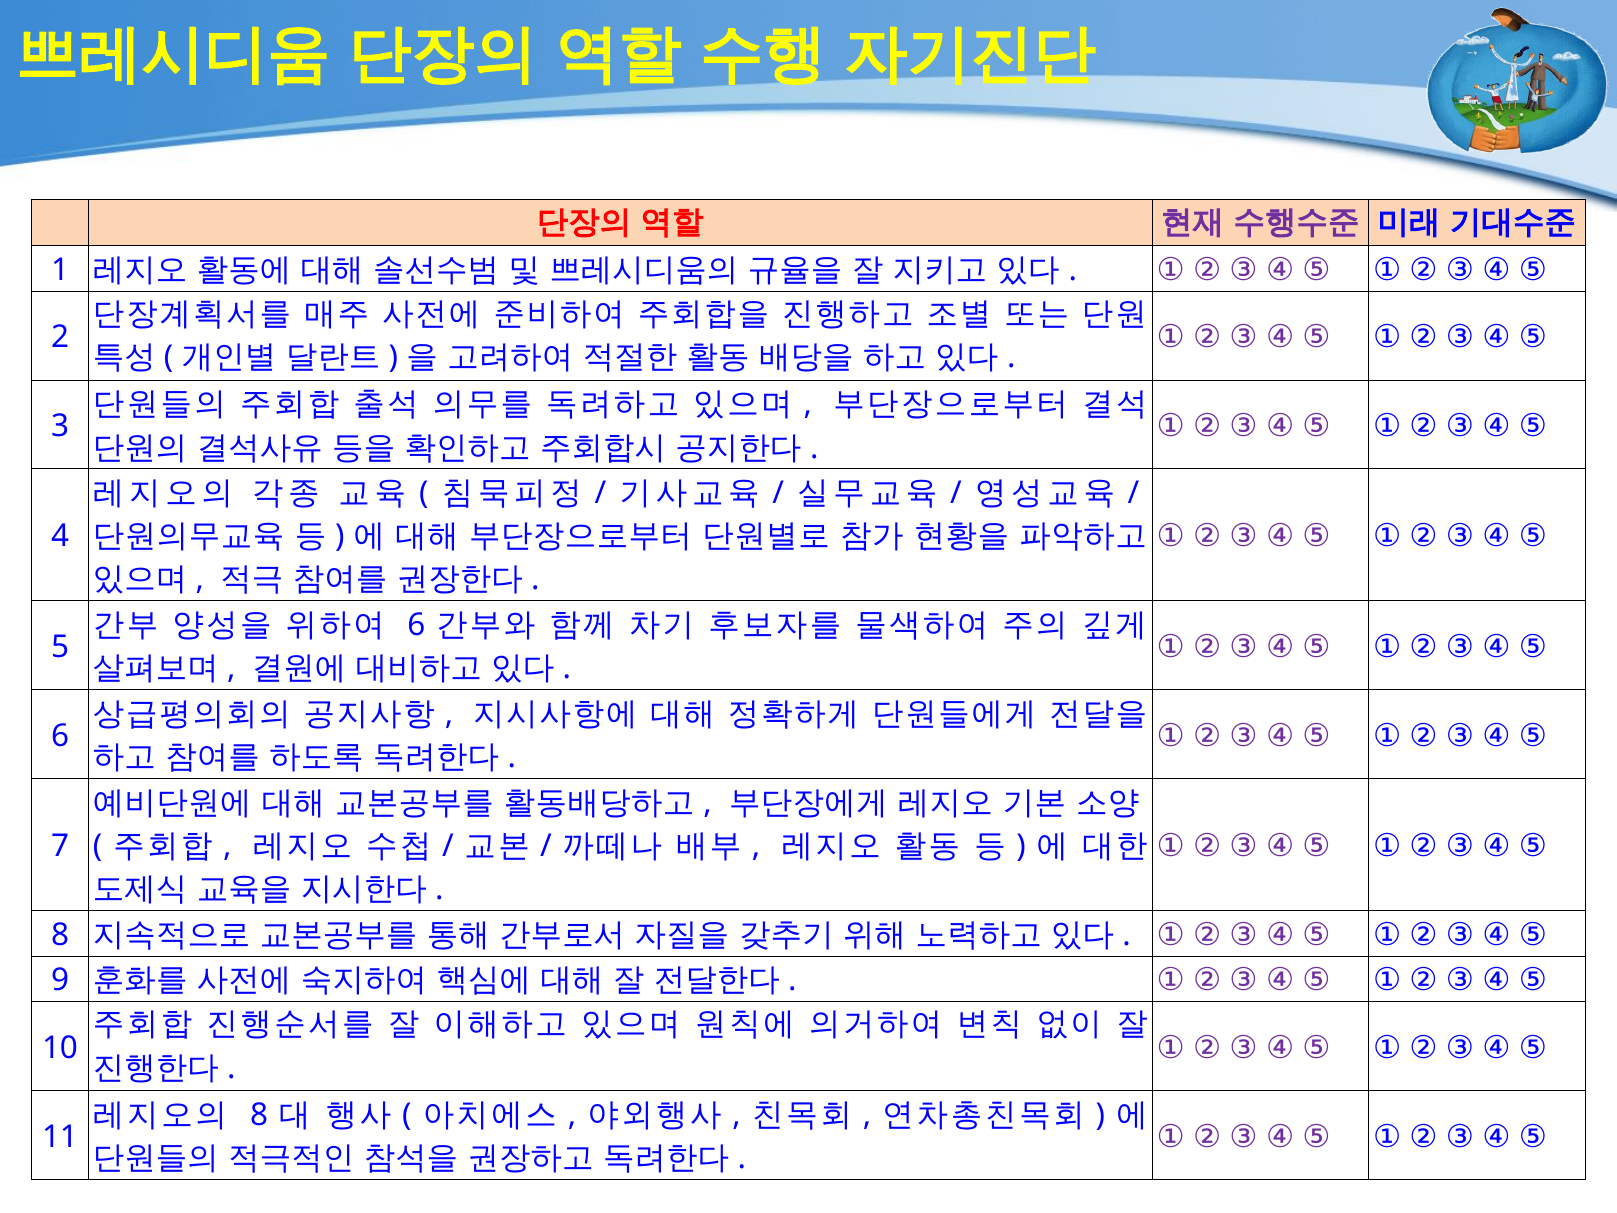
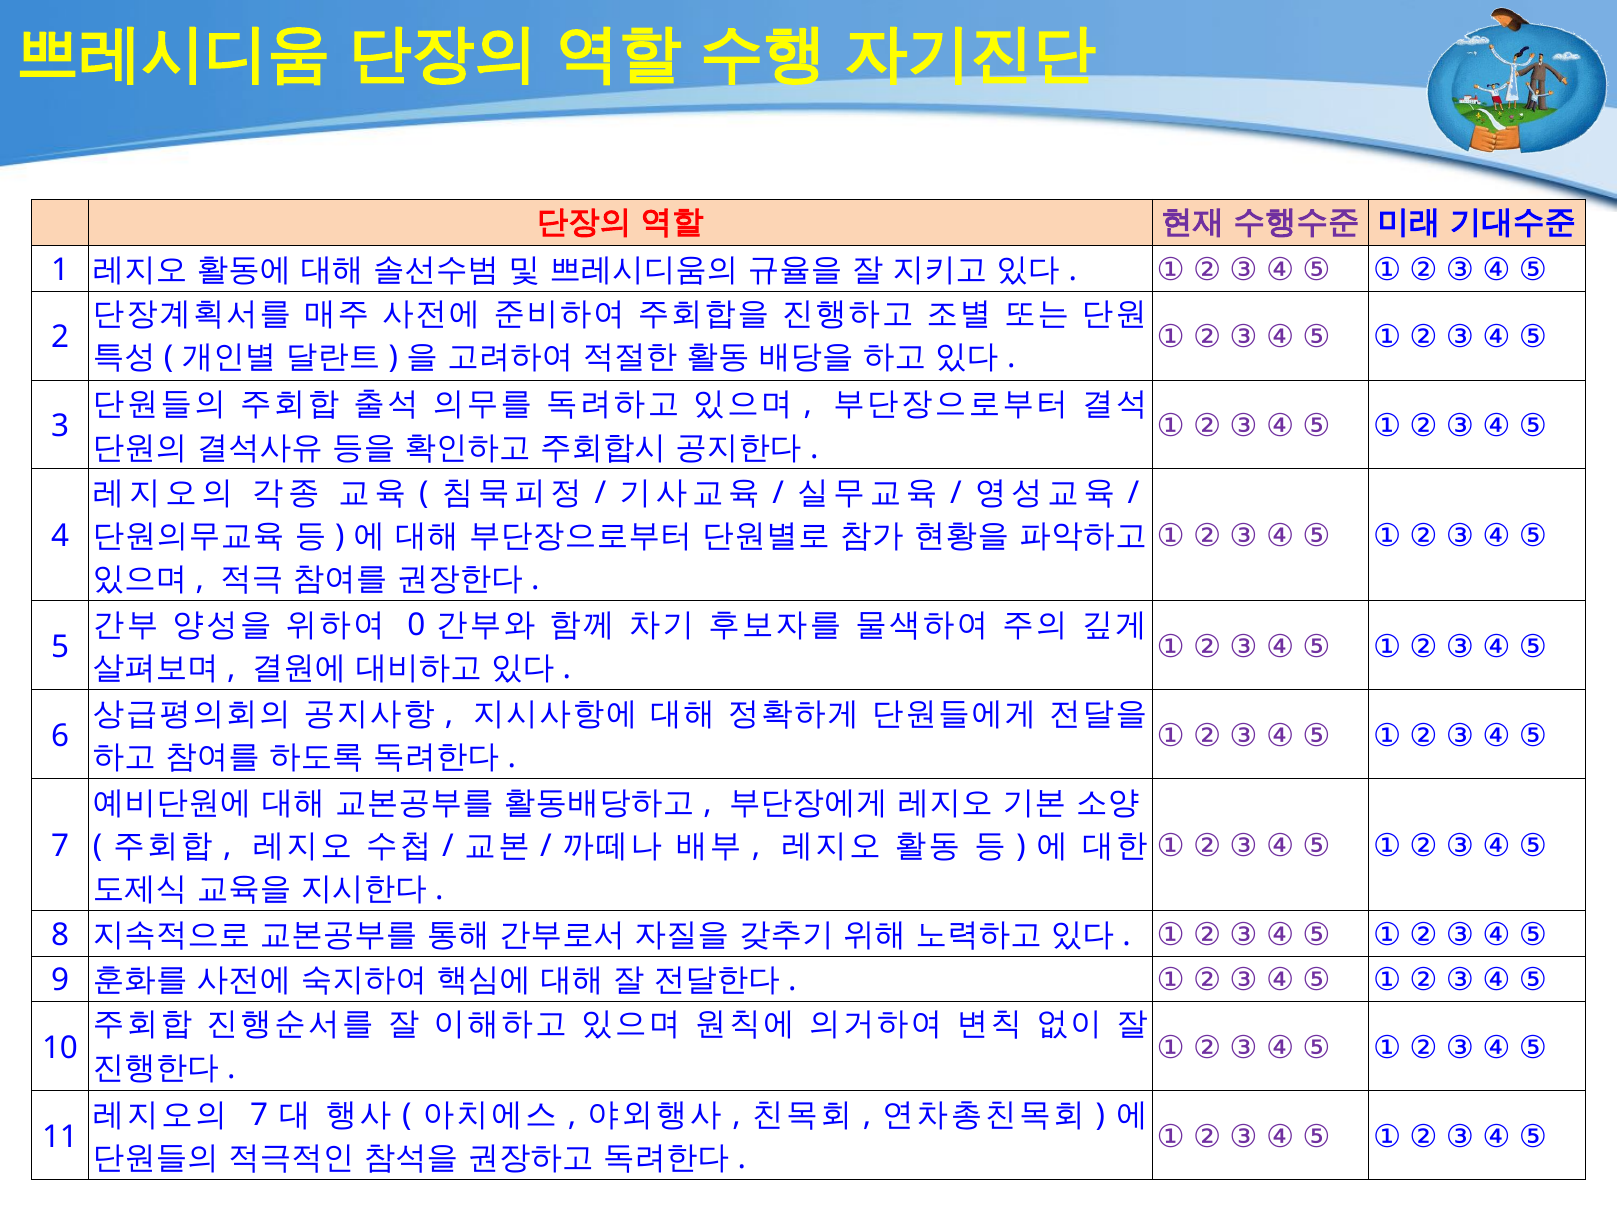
6: 6 -> 0 (416, 625)
8: 8 -> 7 (259, 1115)
